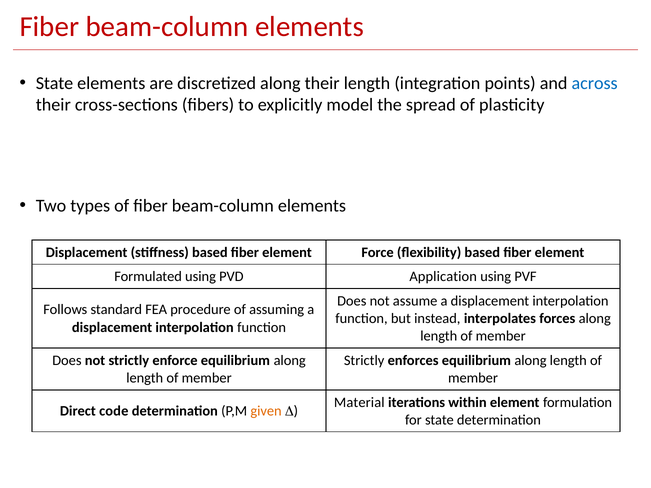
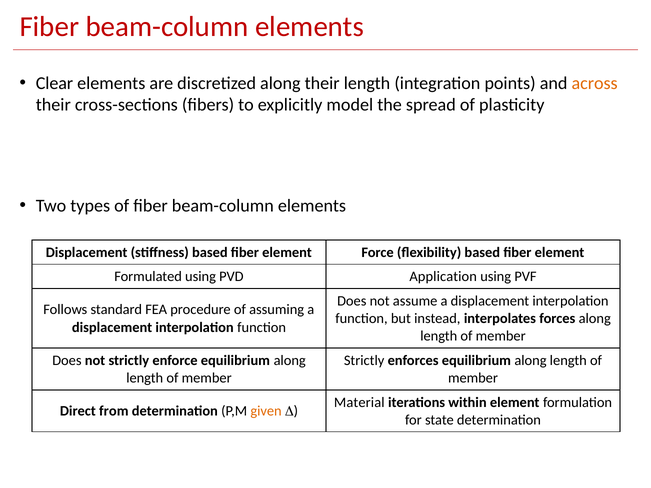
State: State -> Clear (54, 83)
across colour: blue -> orange (595, 83)
code: code -> from (114, 411)
